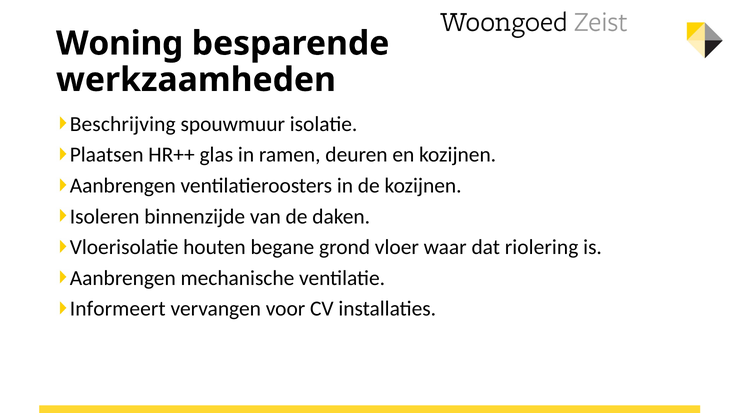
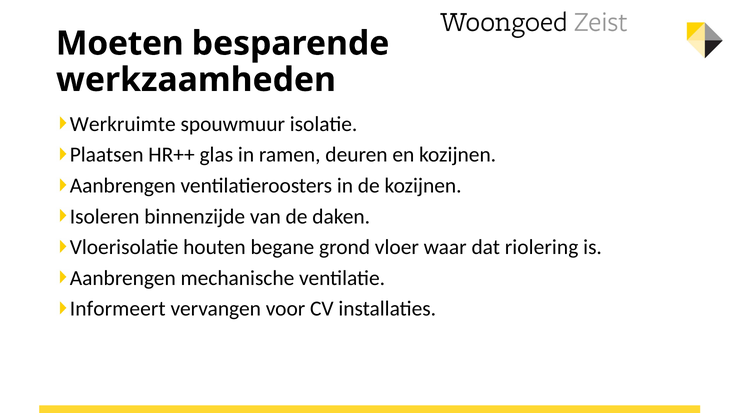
Woning: Woning -> Moeten (120, 44)
Beschrijving: Beschrijving -> Werkruimte (123, 124)
